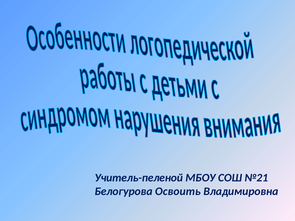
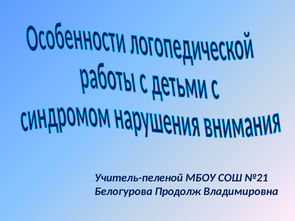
Освоить: Освоить -> Продолж (178, 192)
